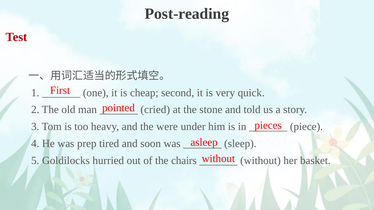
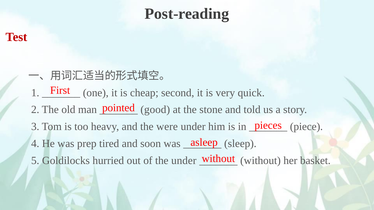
cried: cried -> good (155, 110)
the chairs: chairs -> under (184, 161)
